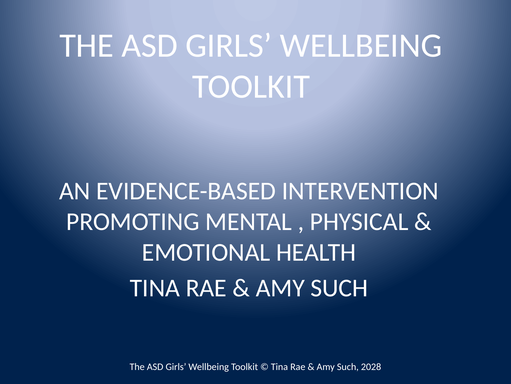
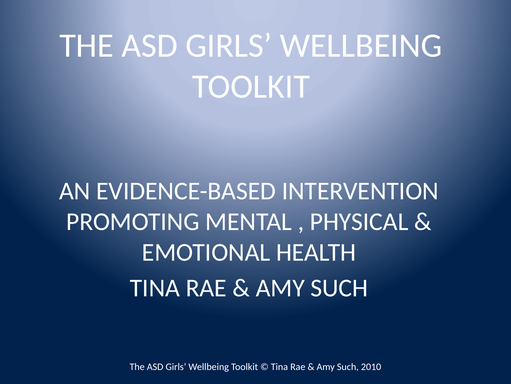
2028: 2028 -> 2010 (371, 366)
